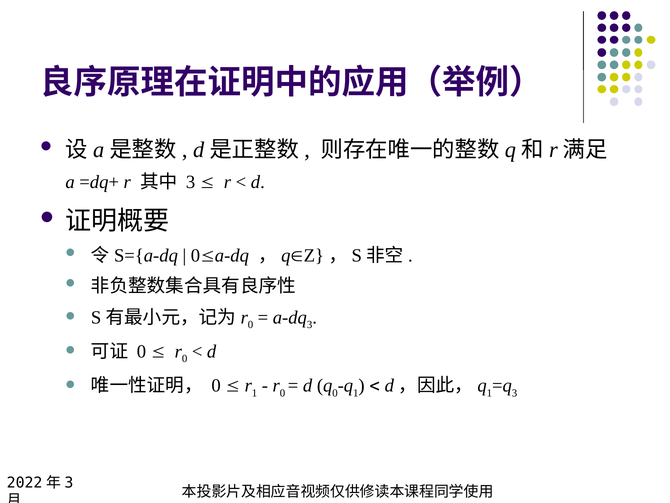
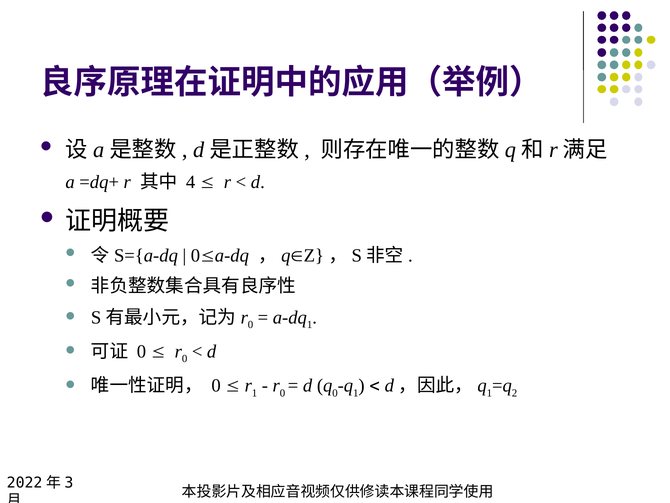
3: 3 -> 4 (191, 182)
3: 3 -> 1 (310, 324)
3: 3 -> 2 (515, 393)
